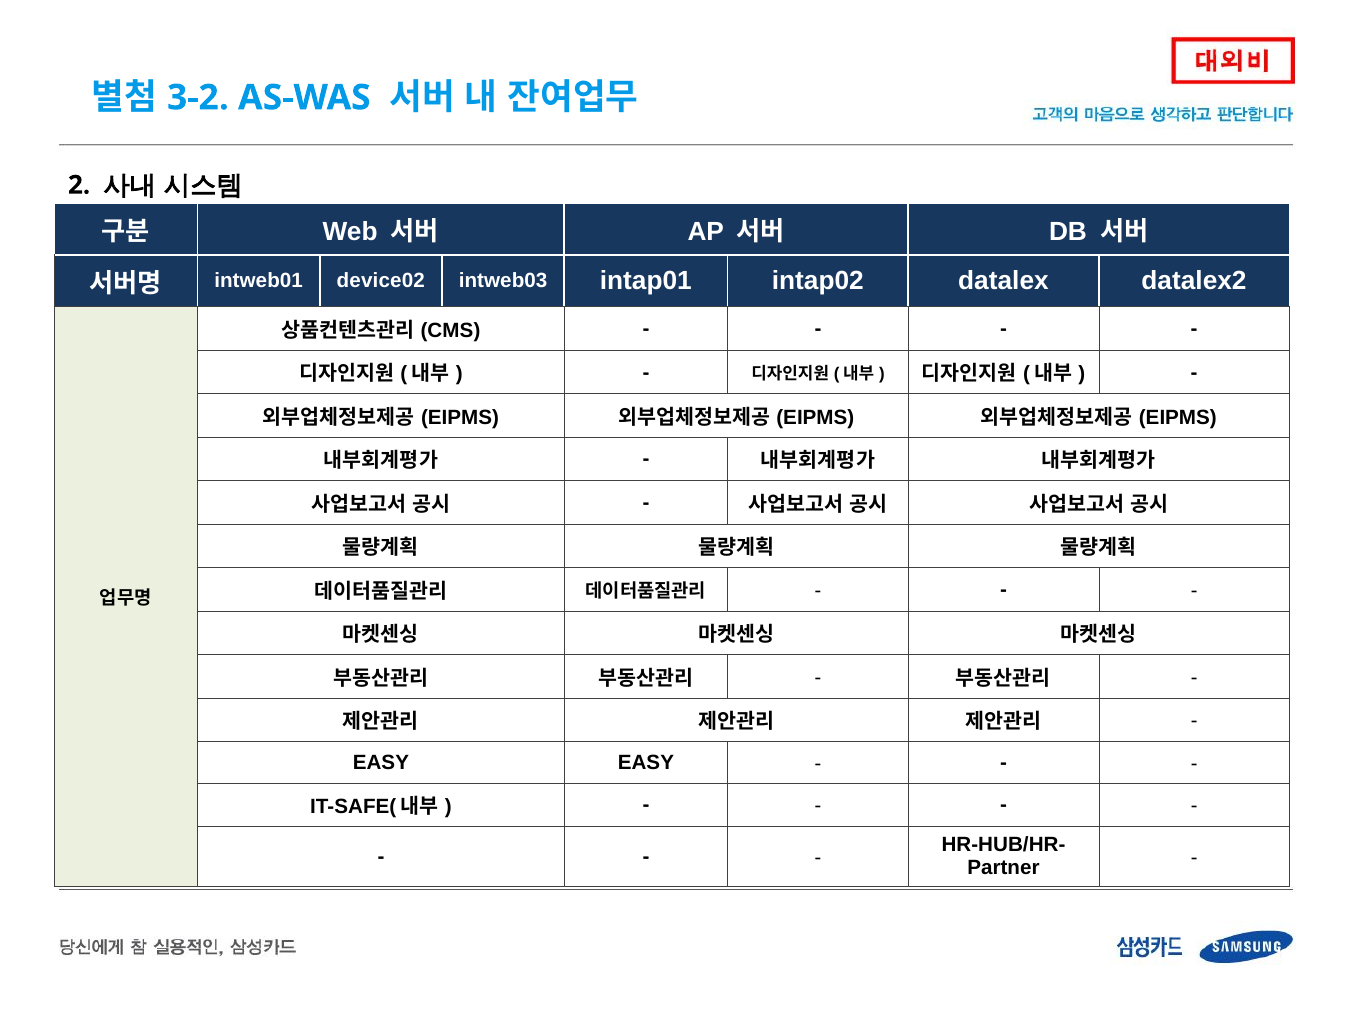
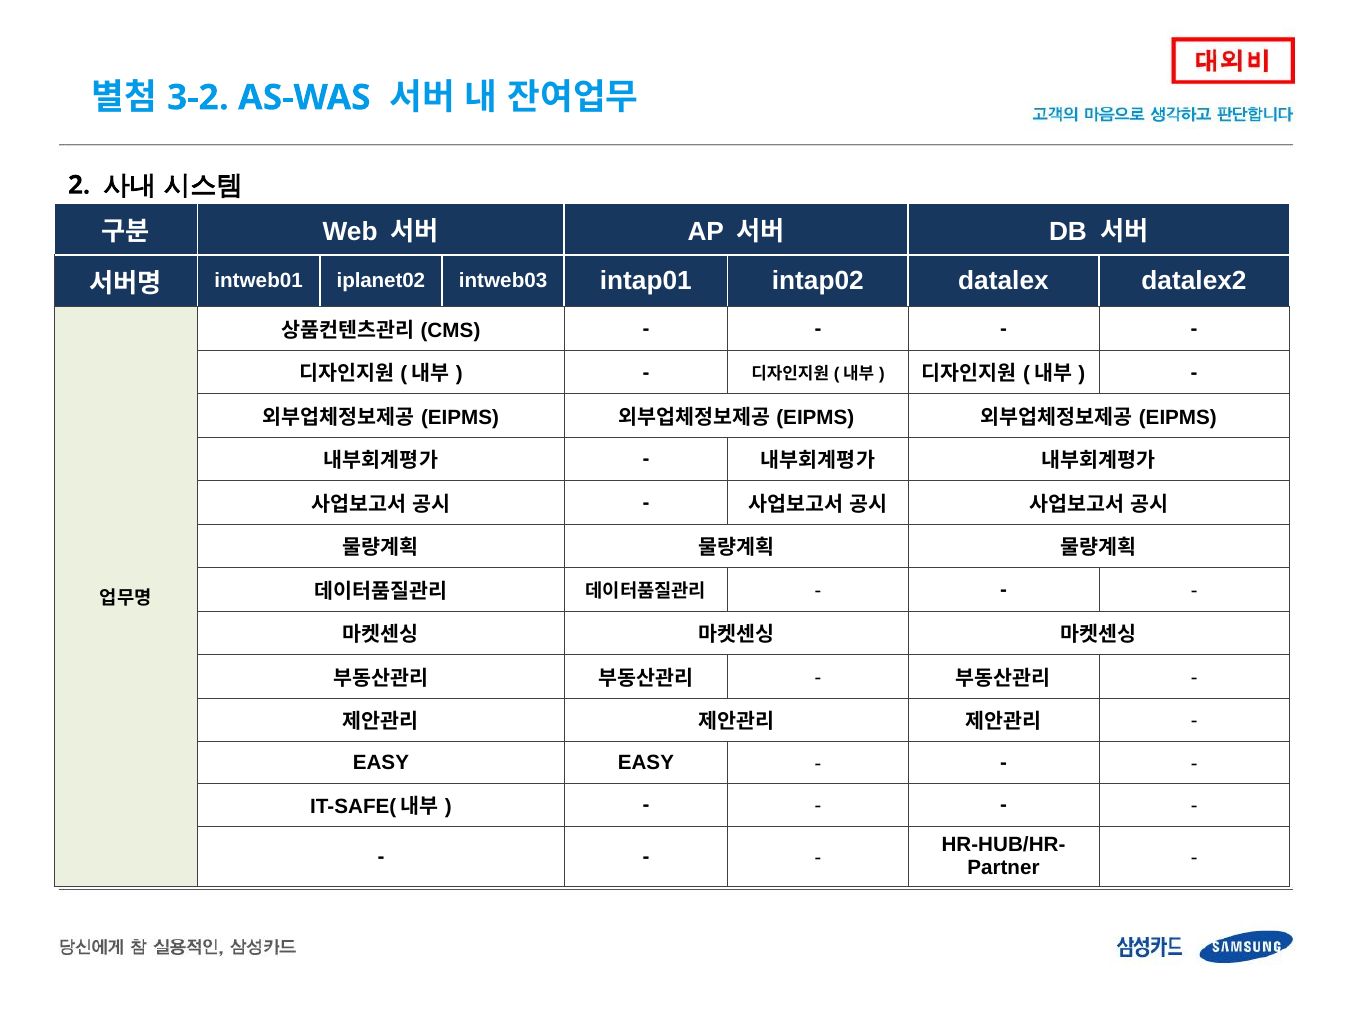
device02: device02 -> iplanet02 (381, 281)
